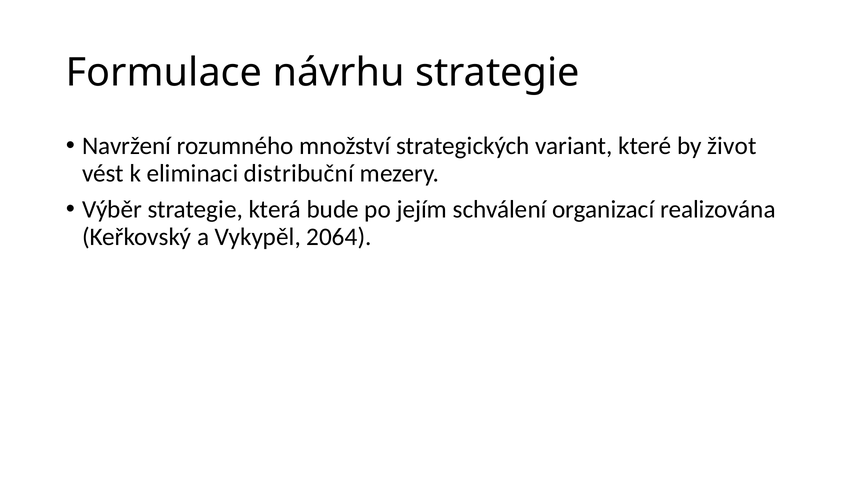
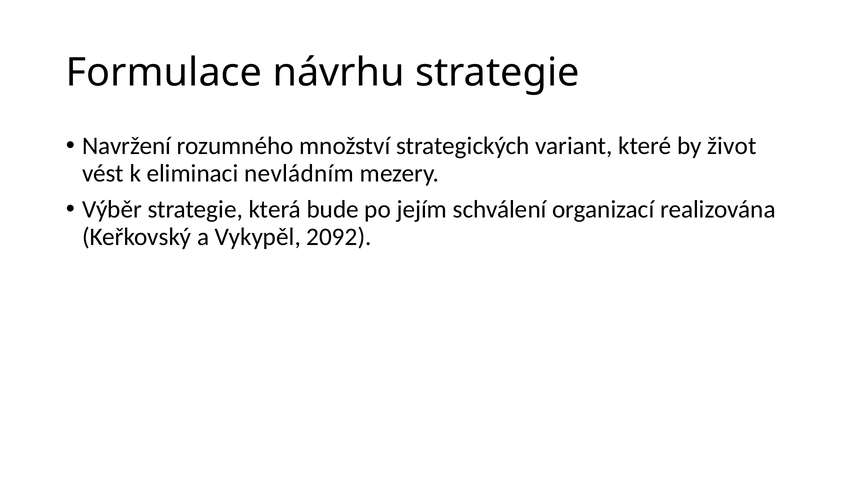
distribuční: distribuční -> nevládním (299, 173)
2064: 2064 -> 2092 (339, 237)
